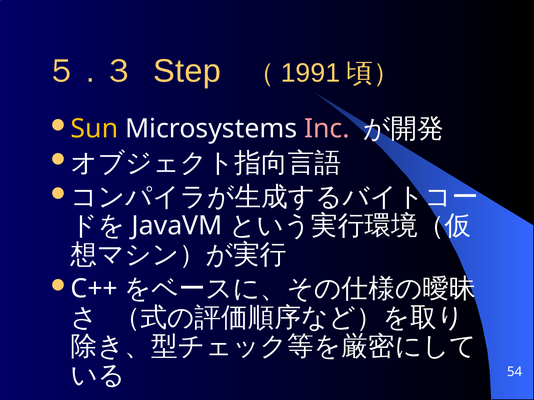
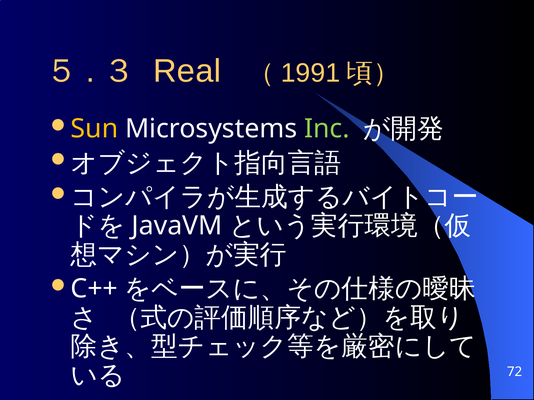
Step: Step -> Real (187, 71)
Inc colour: pink -> light green (327, 129)
54: 54 -> 72 (515, 372)
